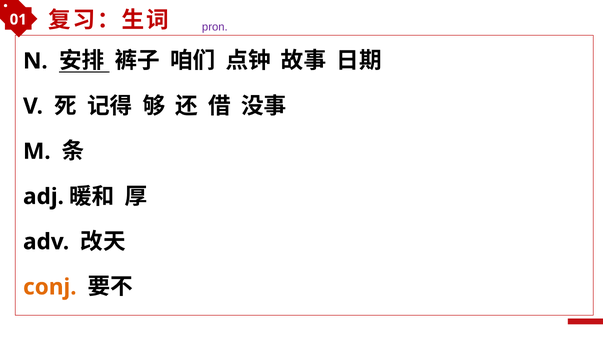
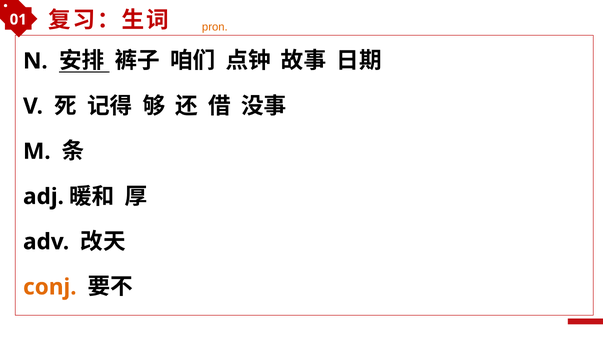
pron colour: purple -> orange (215, 27)
